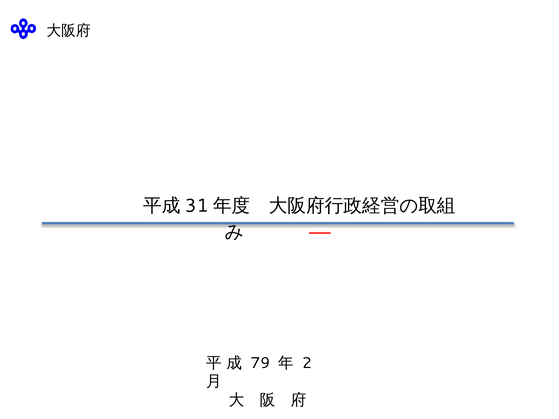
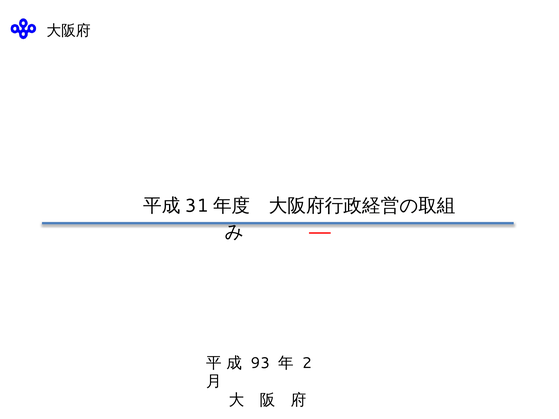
79: 79 -> 93 (260, 363)
